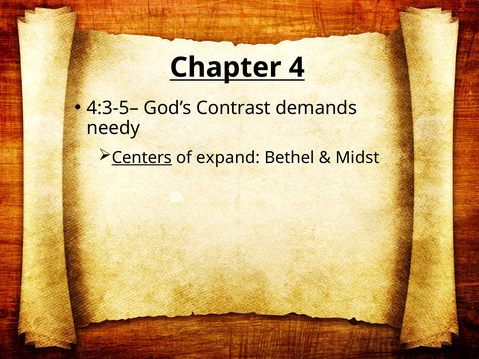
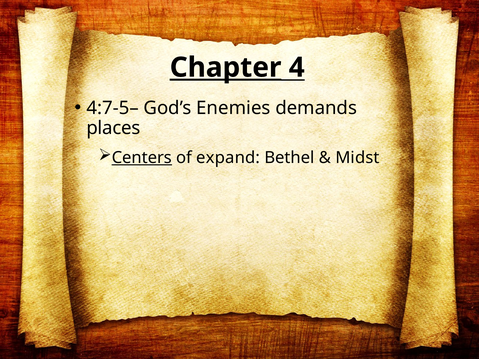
Chapter underline: none -> present (226, 67)
4:3-5–: 4:3-5– -> 4:7-5– (113, 108)
Contrast: Contrast -> Enemies (233, 108)
needy: needy -> places (113, 128)
